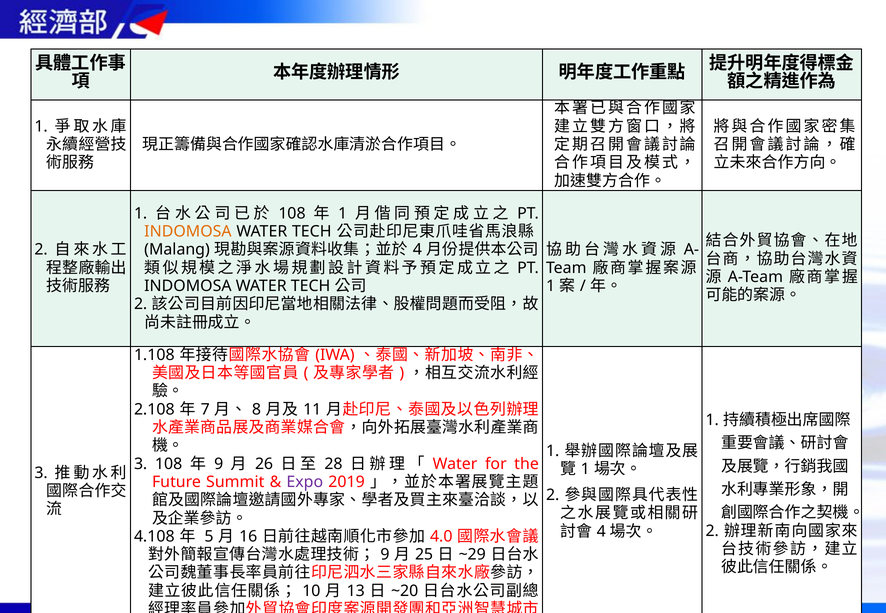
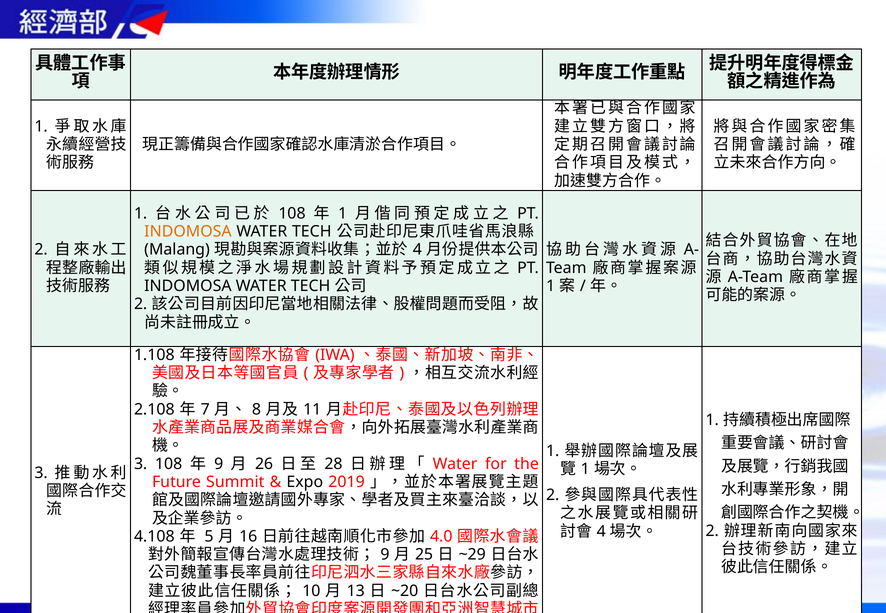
Expo colour: purple -> black (305, 482)
